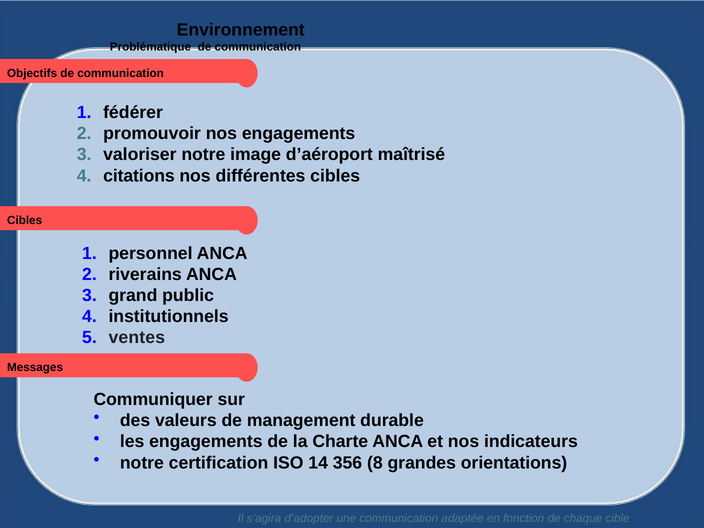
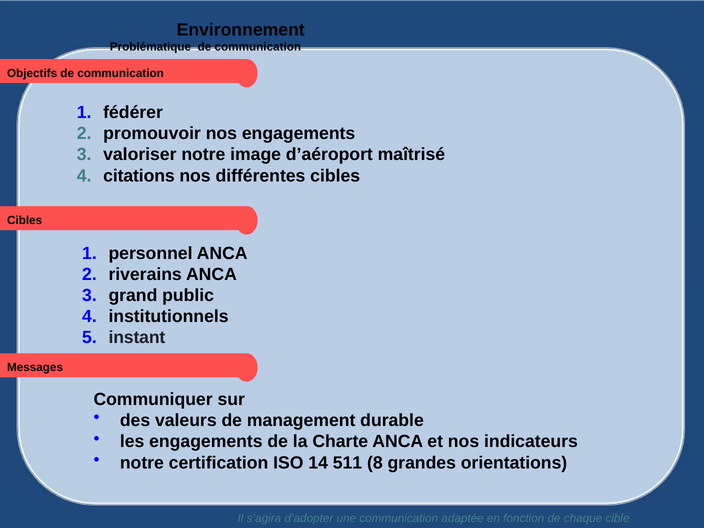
ventes: ventes -> instant (137, 338)
356: 356 -> 511 (347, 463)
